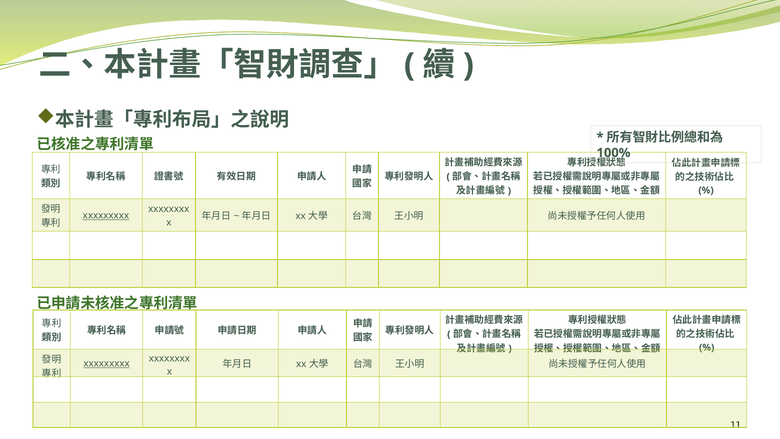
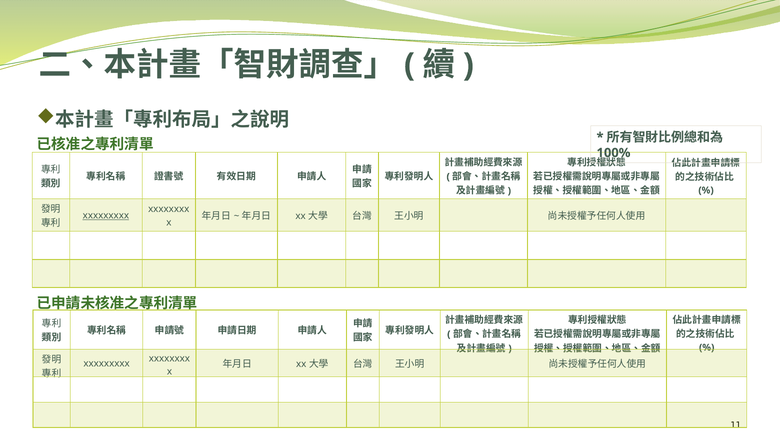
xxxxxxxxx underline: present -> none (107, 363)
